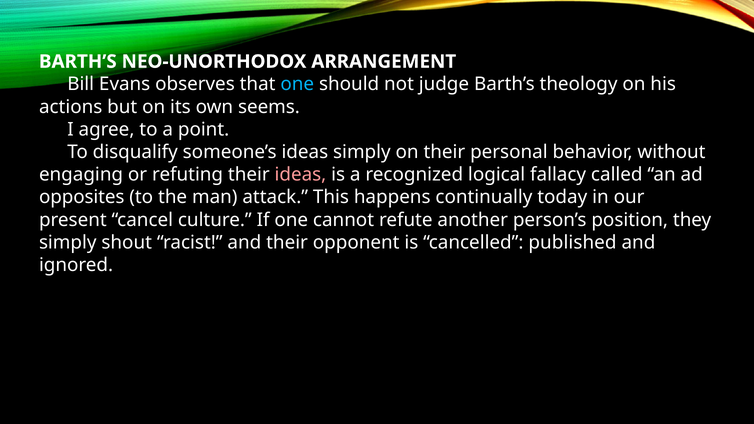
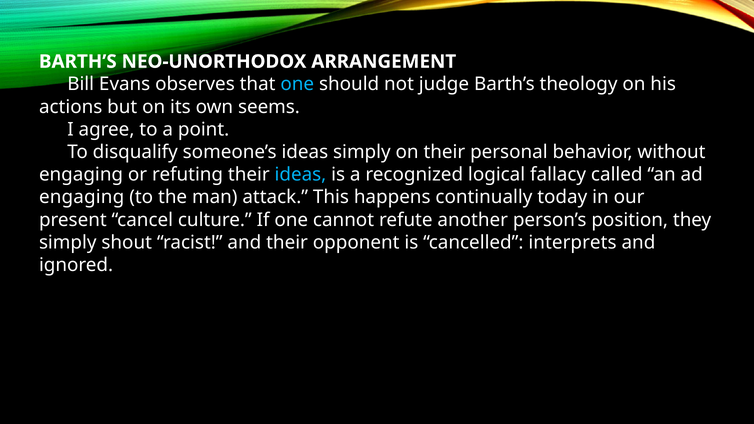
ideas colour: pink -> light blue (300, 175)
opposites: opposites -> engaging (82, 197)
published: published -> interprets (573, 243)
